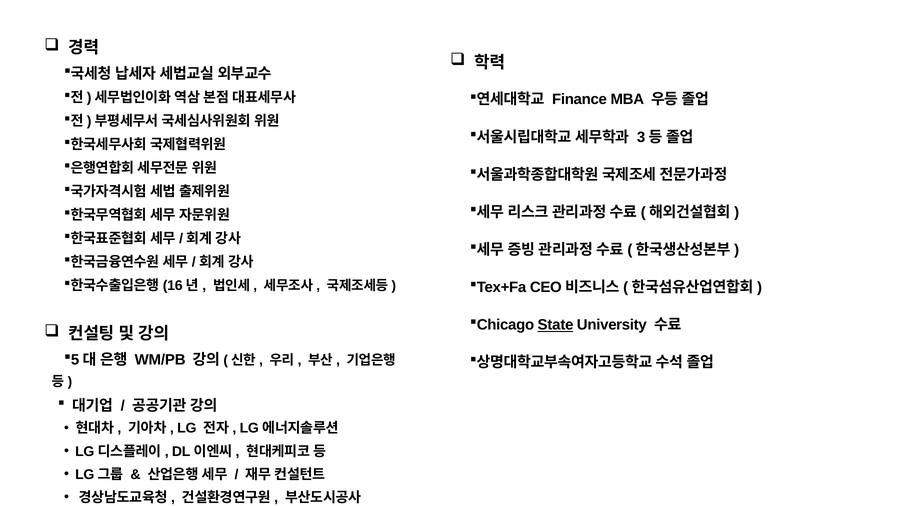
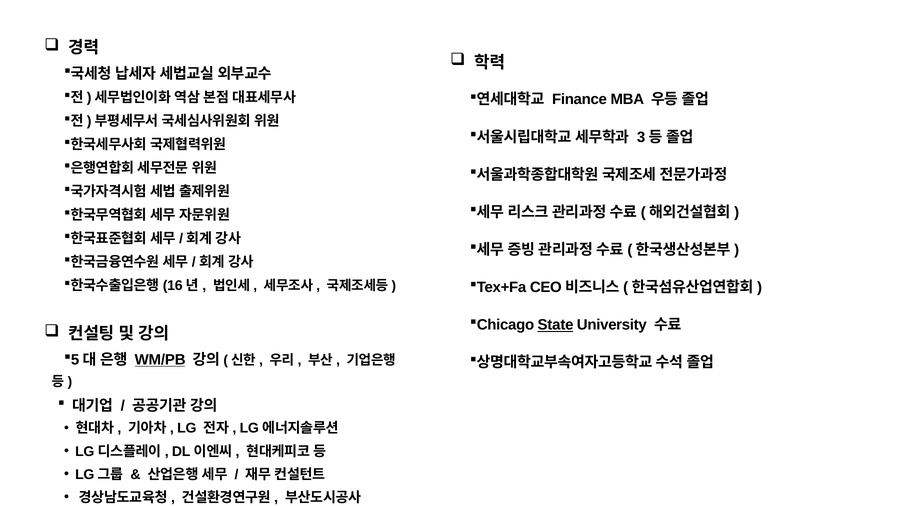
WM/PB underline: none -> present (160, 360)
